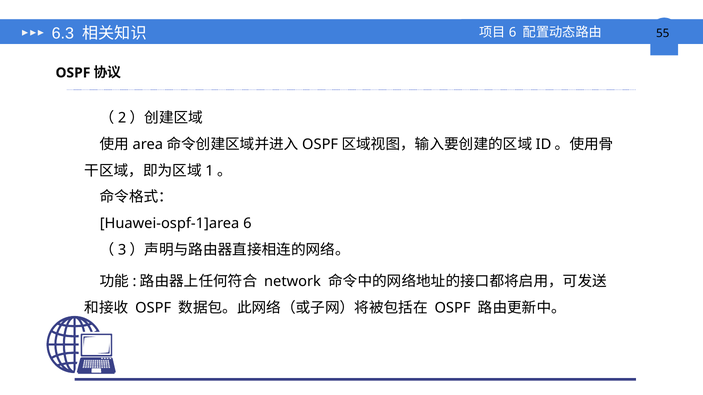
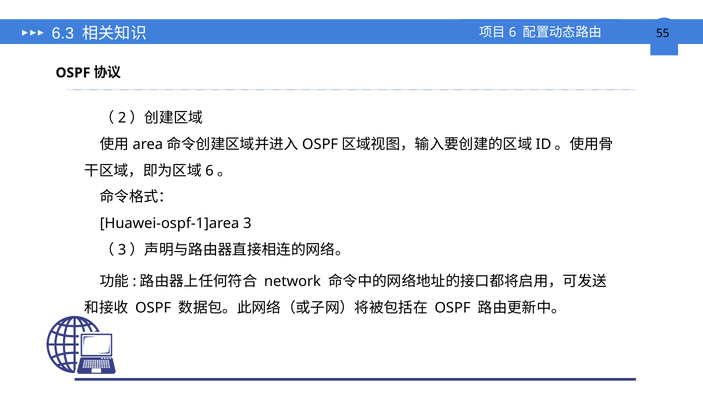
1: 1 -> 6 (209, 171)
Huawei-ospf-1]area 6: 6 -> 3 (247, 224)
